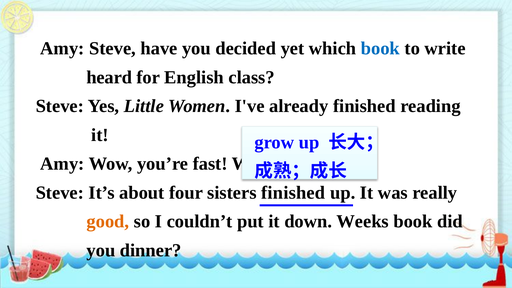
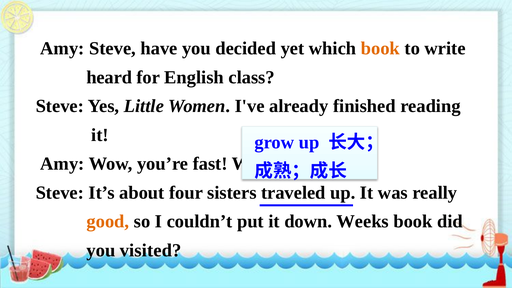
book colour: blue -> orange (380, 49)
sisters finished: finished -> traveled (293, 193)
dinner: dinner -> visited (151, 250)
